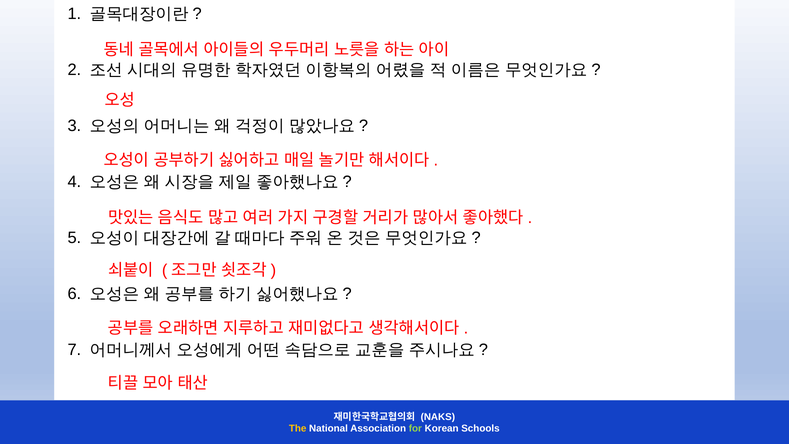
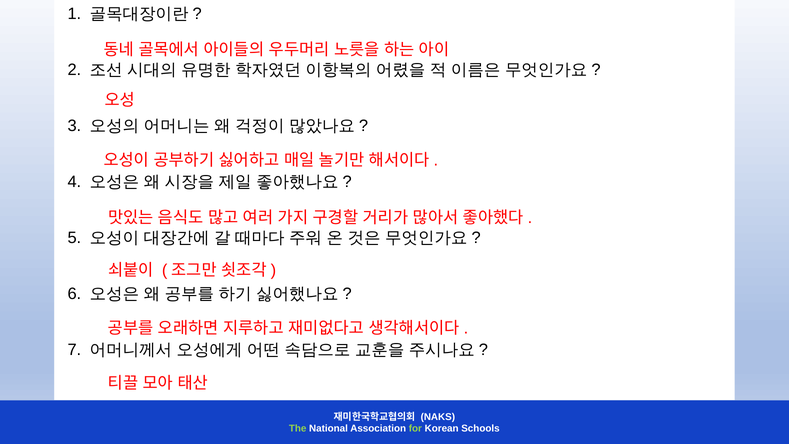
The colour: yellow -> light green (298, 429)
